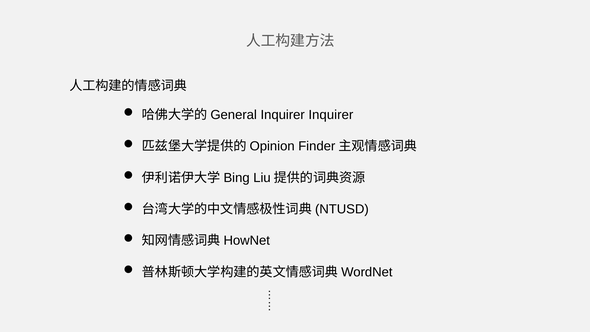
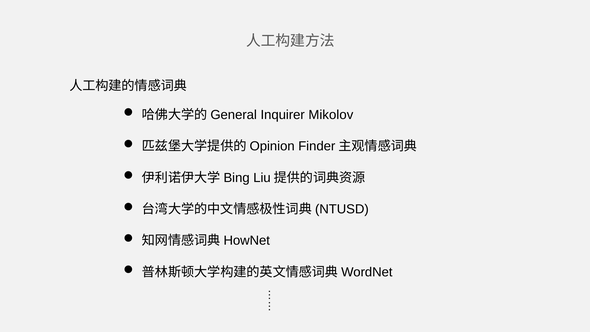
Inquirer Inquirer: Inquirer -> Mikolov (331, 115)
